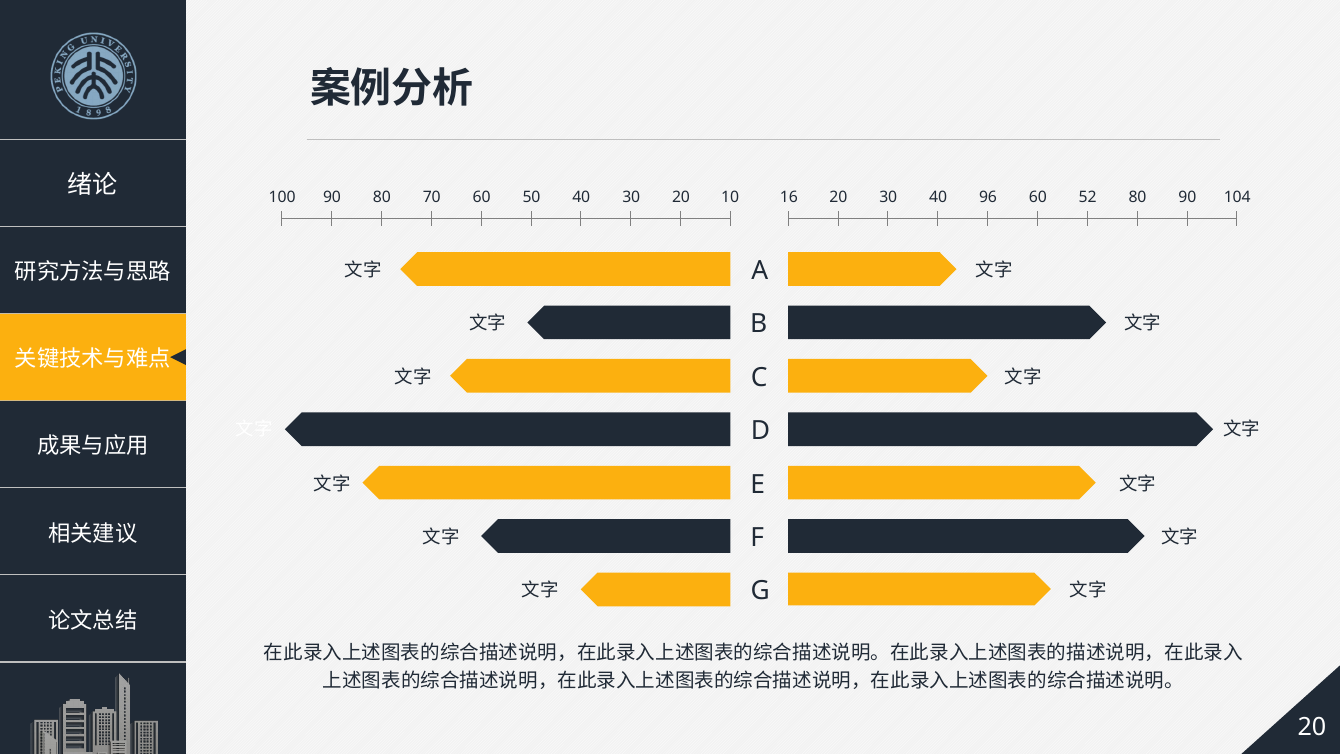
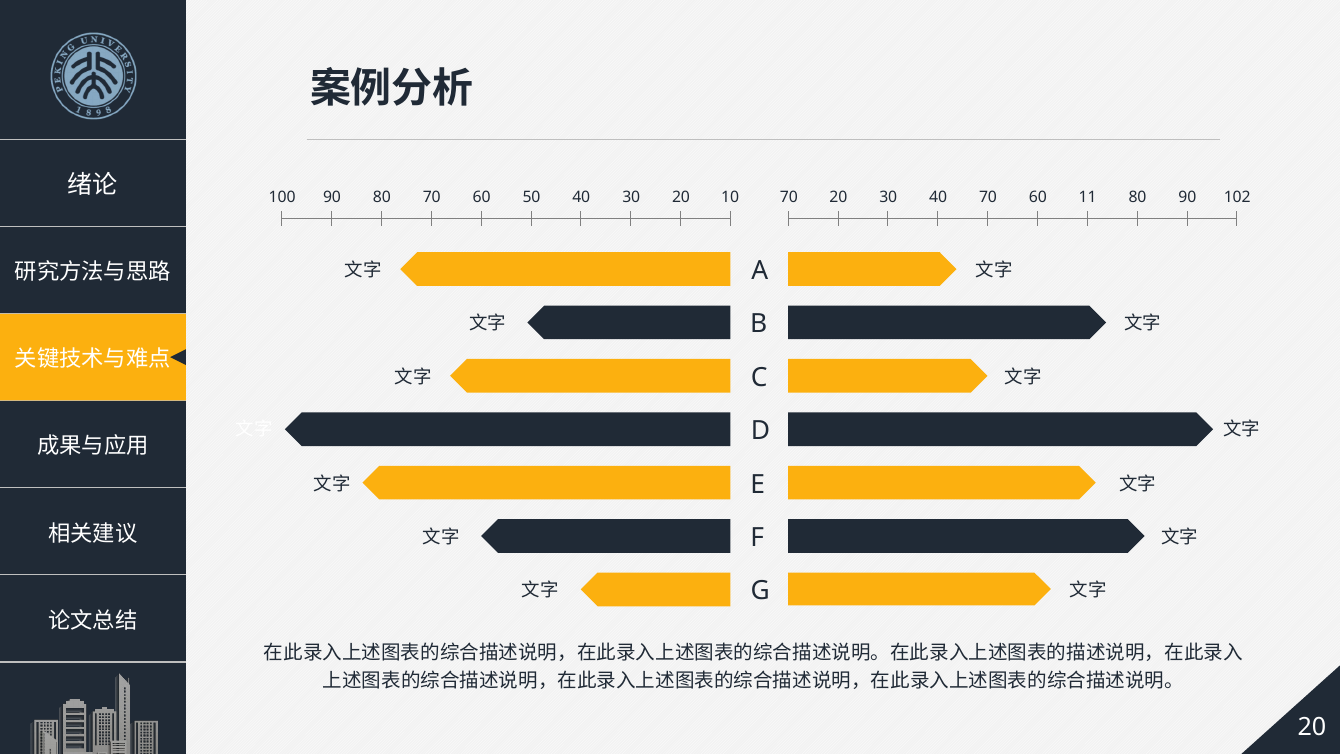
100 16: 16 -> 70 (789, 197)
40 96: 96 -> 70 (988, 197)
52: 52 -> 11 (1088, 197)
104: 104 -> 102 (1237, 197)
